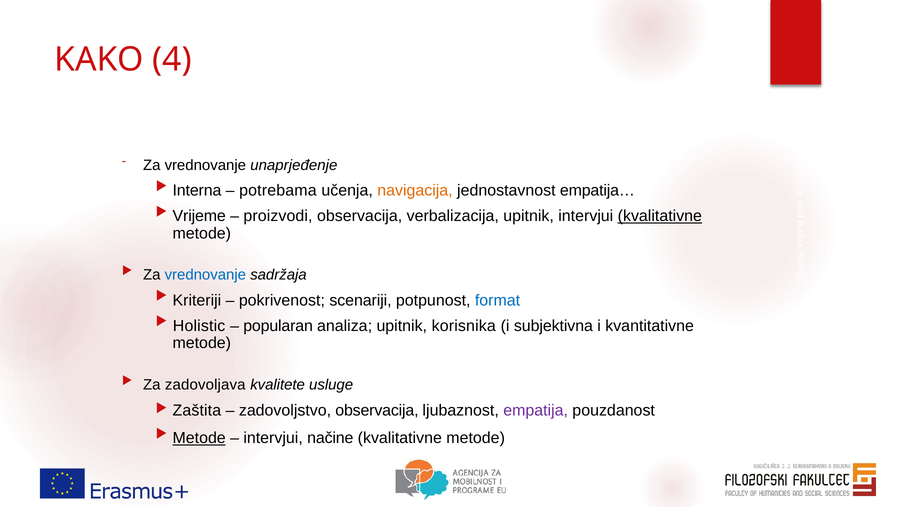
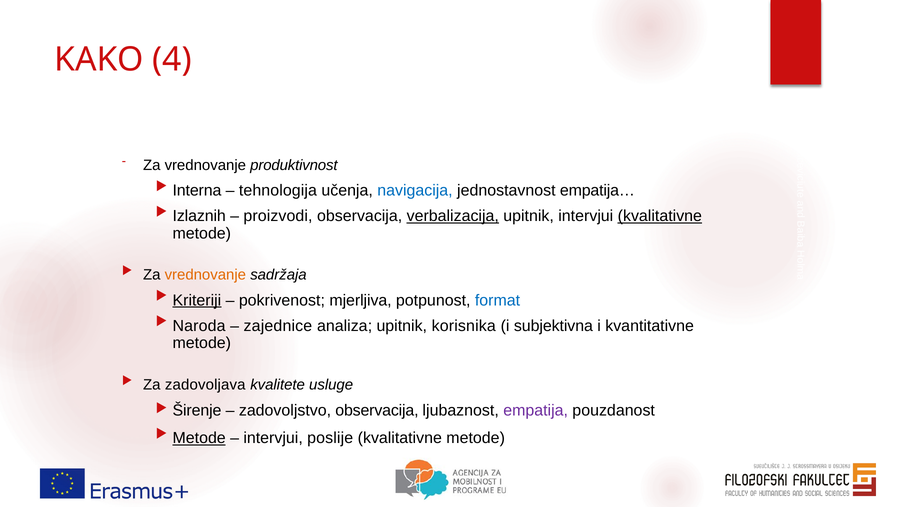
unaprjeđenje: unaprjeđenje -> produktivnost (294, 165)
potrebama: potrebama -> tehnologija (278, 190)
navigacija colour: orange -> blue (415, 190)
Vrijeme: Vrijeme -> Izlaznih (199, 216)
verbalizacija underline: none -> present (453, 216)
vrednovanje colour: blue -> orange (205, 275)
Kriteriji underline: none -> present (197, 300)
scenariji: scenariji -> mjerljiva (361, 300)
Holistic: Holistic -> Naroda (199, 325)
popularan: popularan -> zajednice (278, 325)
Zaštita: Zaštita -> Širenje (197, 410)
načine: načine -> poslije (330, 438)
